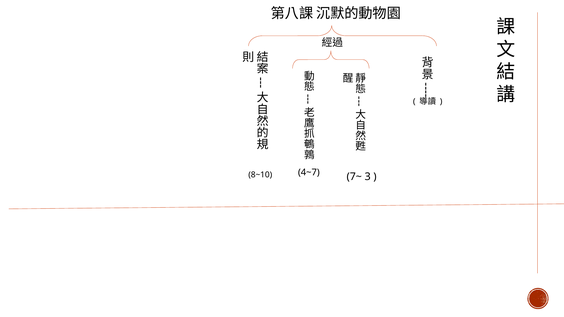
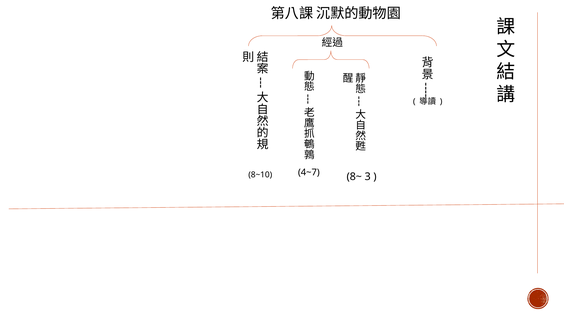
7~: 7~ -> 8~ (354, 177)
